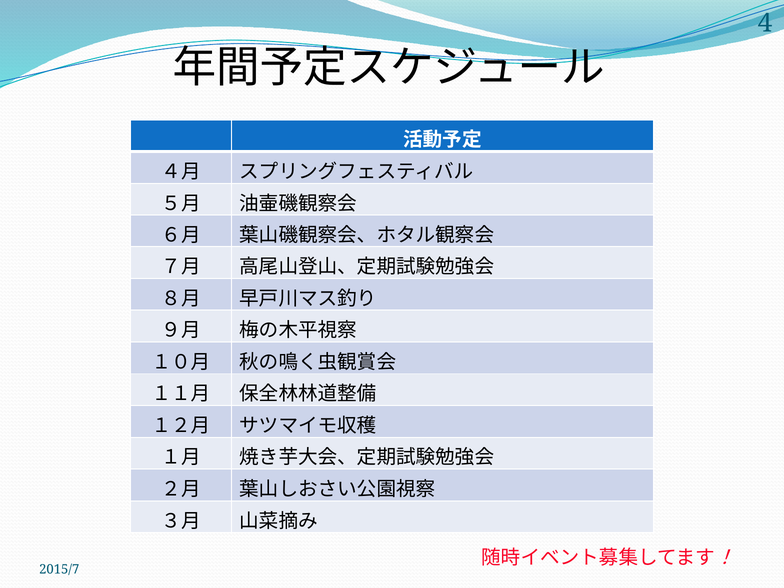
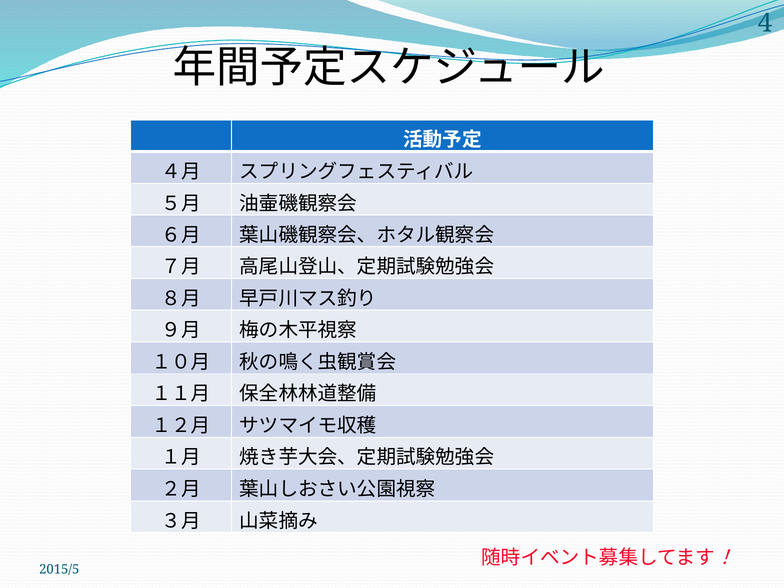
2015/7: 2015/7 -> 2015/5 (59, 569)
